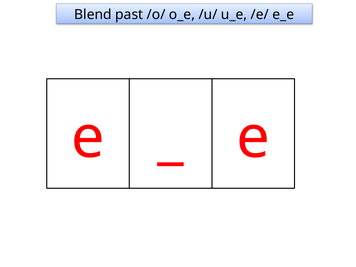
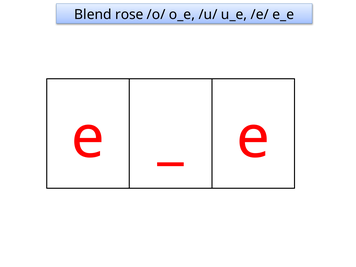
past: past -> rose (129, 15)
